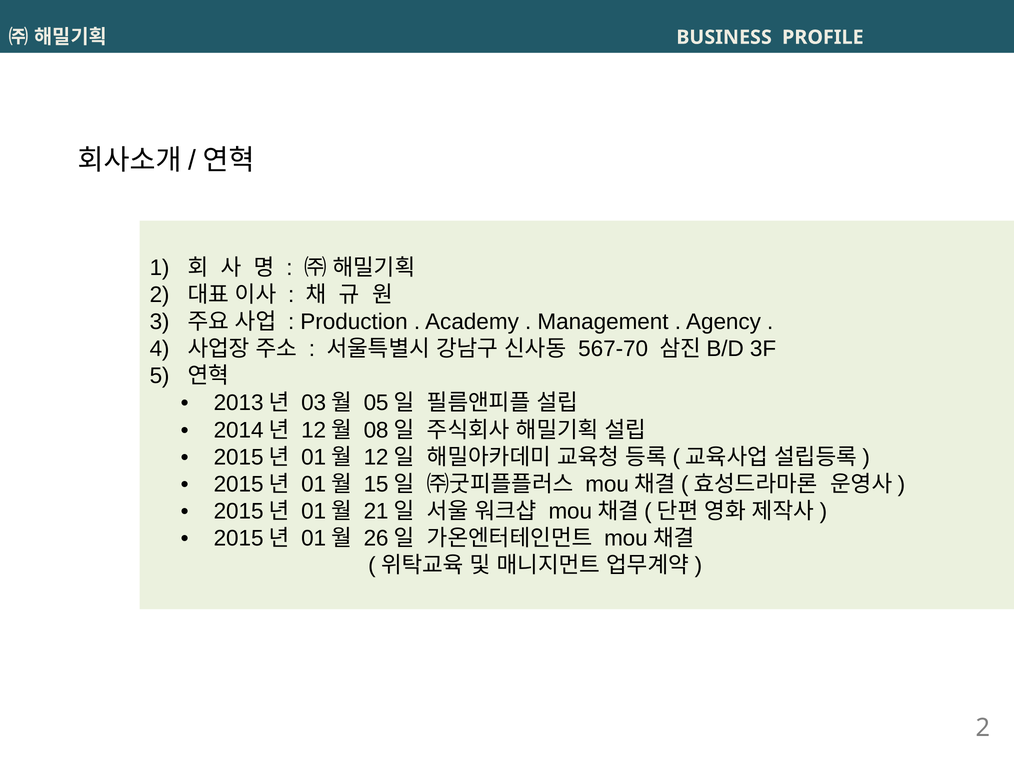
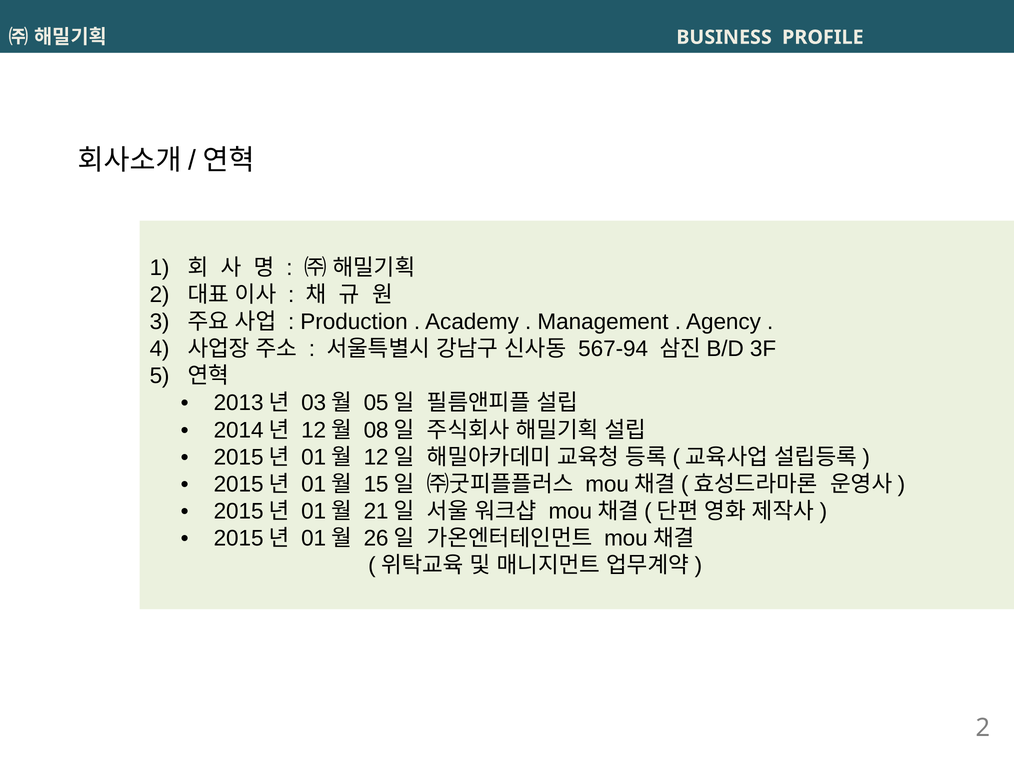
567-70: 567-70 -> 567-94 (613, 349)
